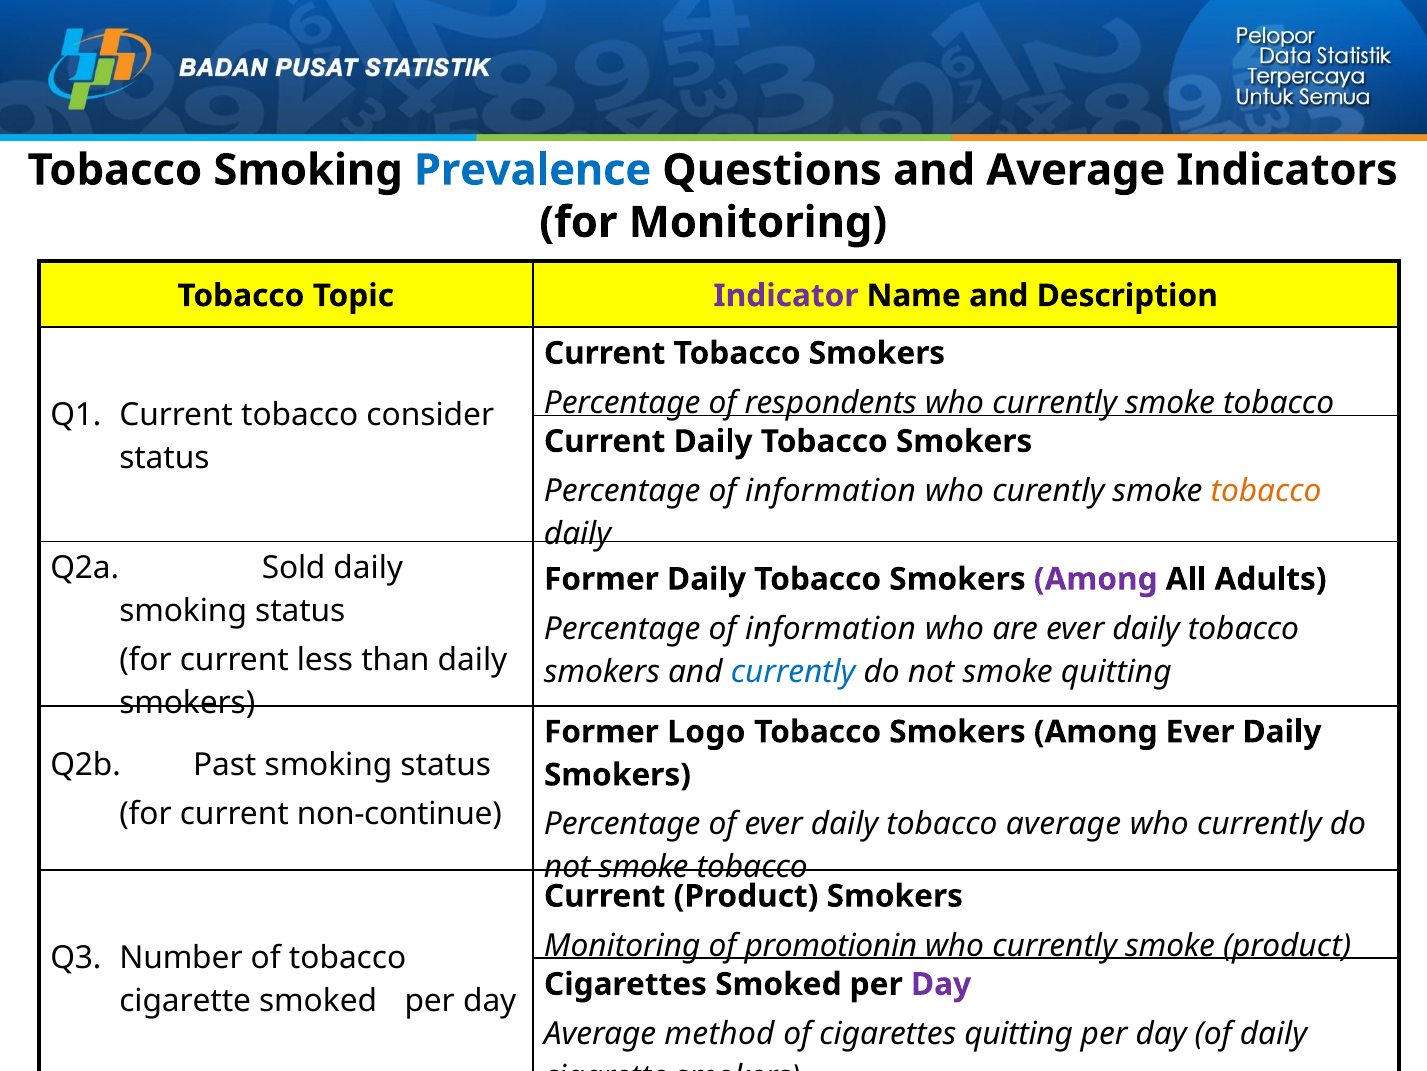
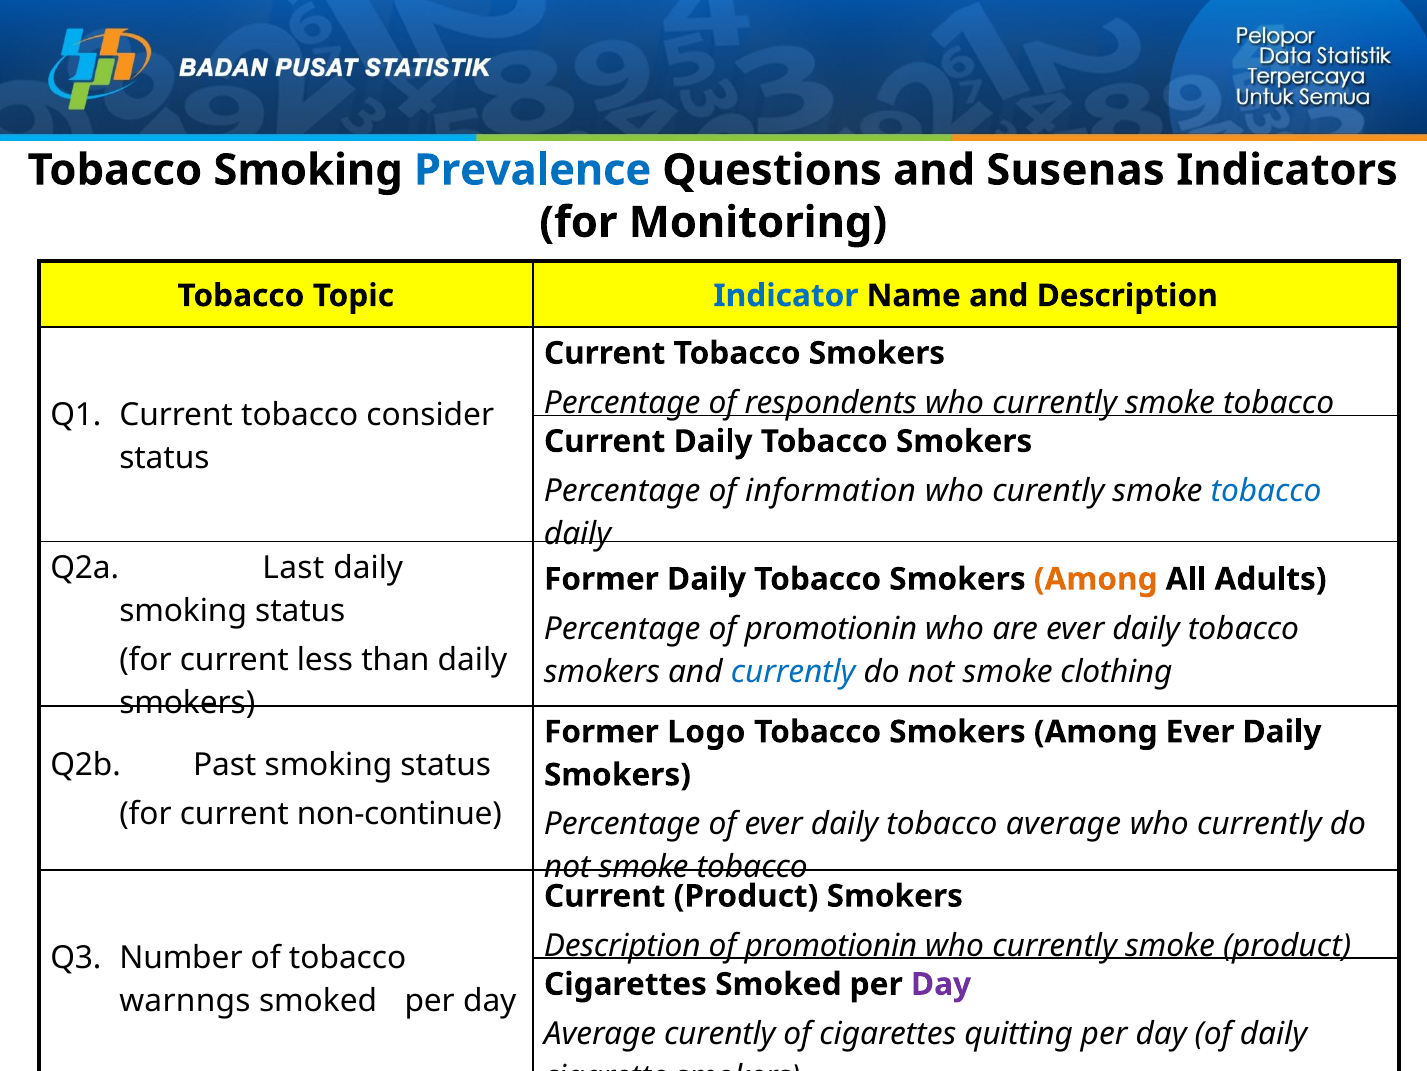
and Average: Average -> Susenas (1076, 170)
Indicator colour: purple -> blue (786, 296)
tobacco colour: orange -> blue (1266, 491)
Sold: Sold -> Last (293, 567)
Among colour: purple -> orange (1096, 579)
information: information -> promotionin (831, 628)
smoke quitting: quitting -> clothing (1116, 671)
Monitoring: Monitoring -> Description (622, 945)
cigarette: cigarette -> warnngs (185, 1000)
Average method: method -> curently (720, 1033)
